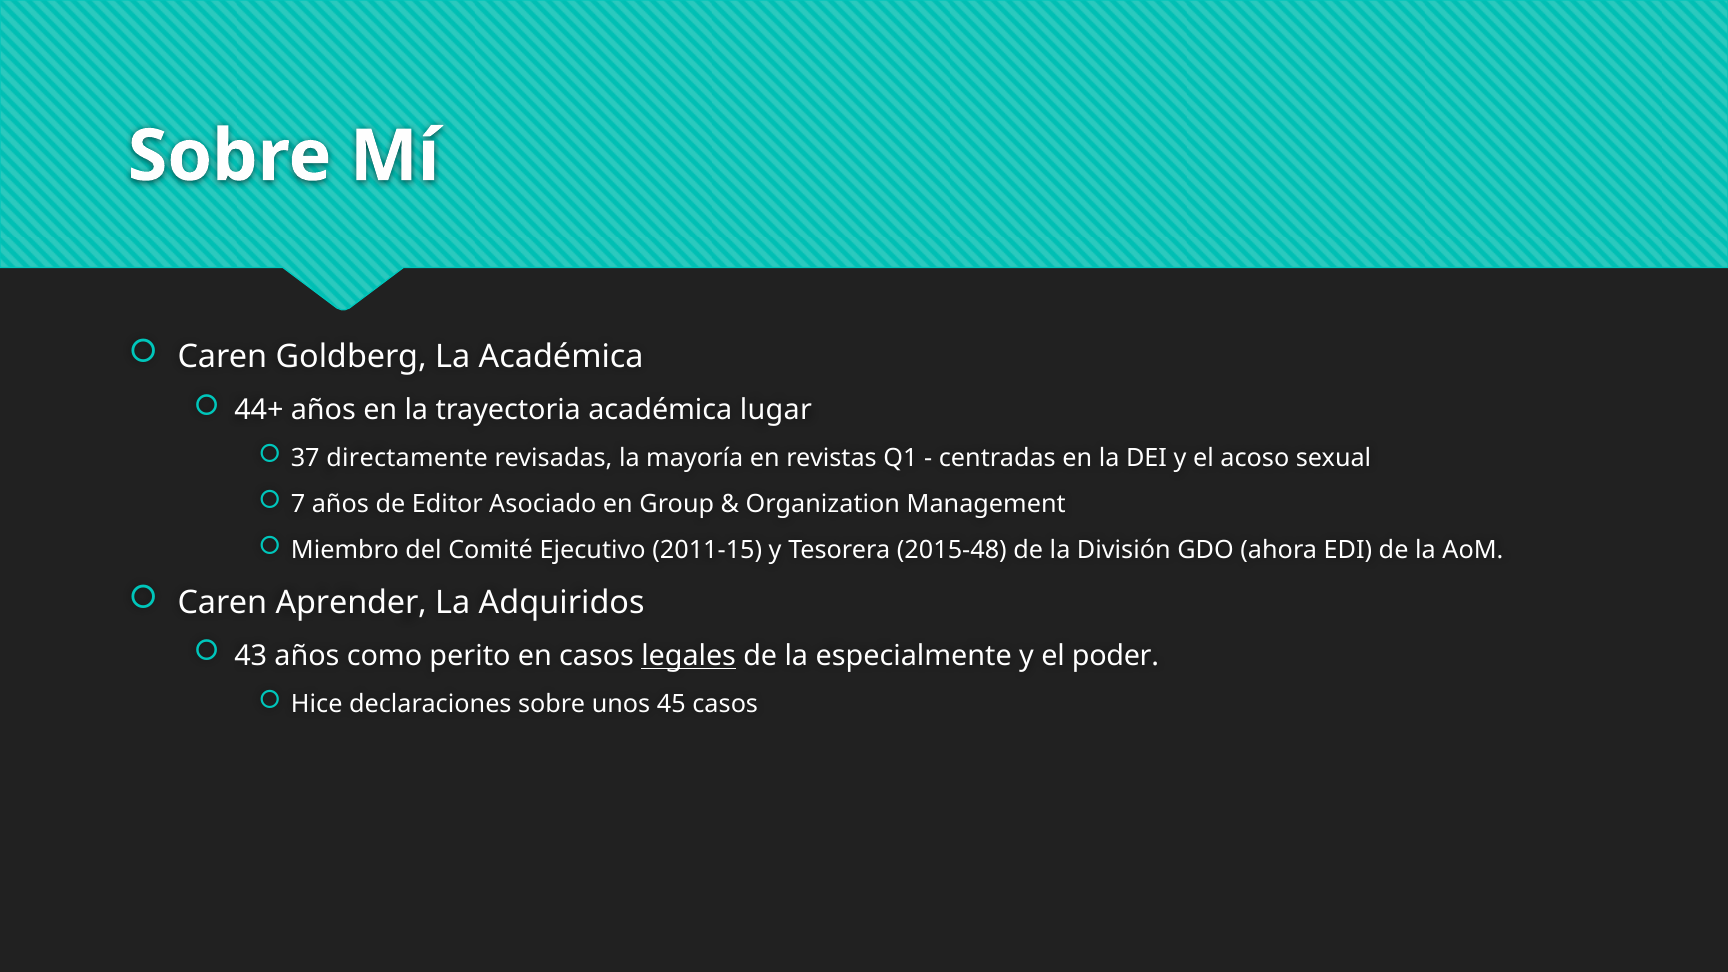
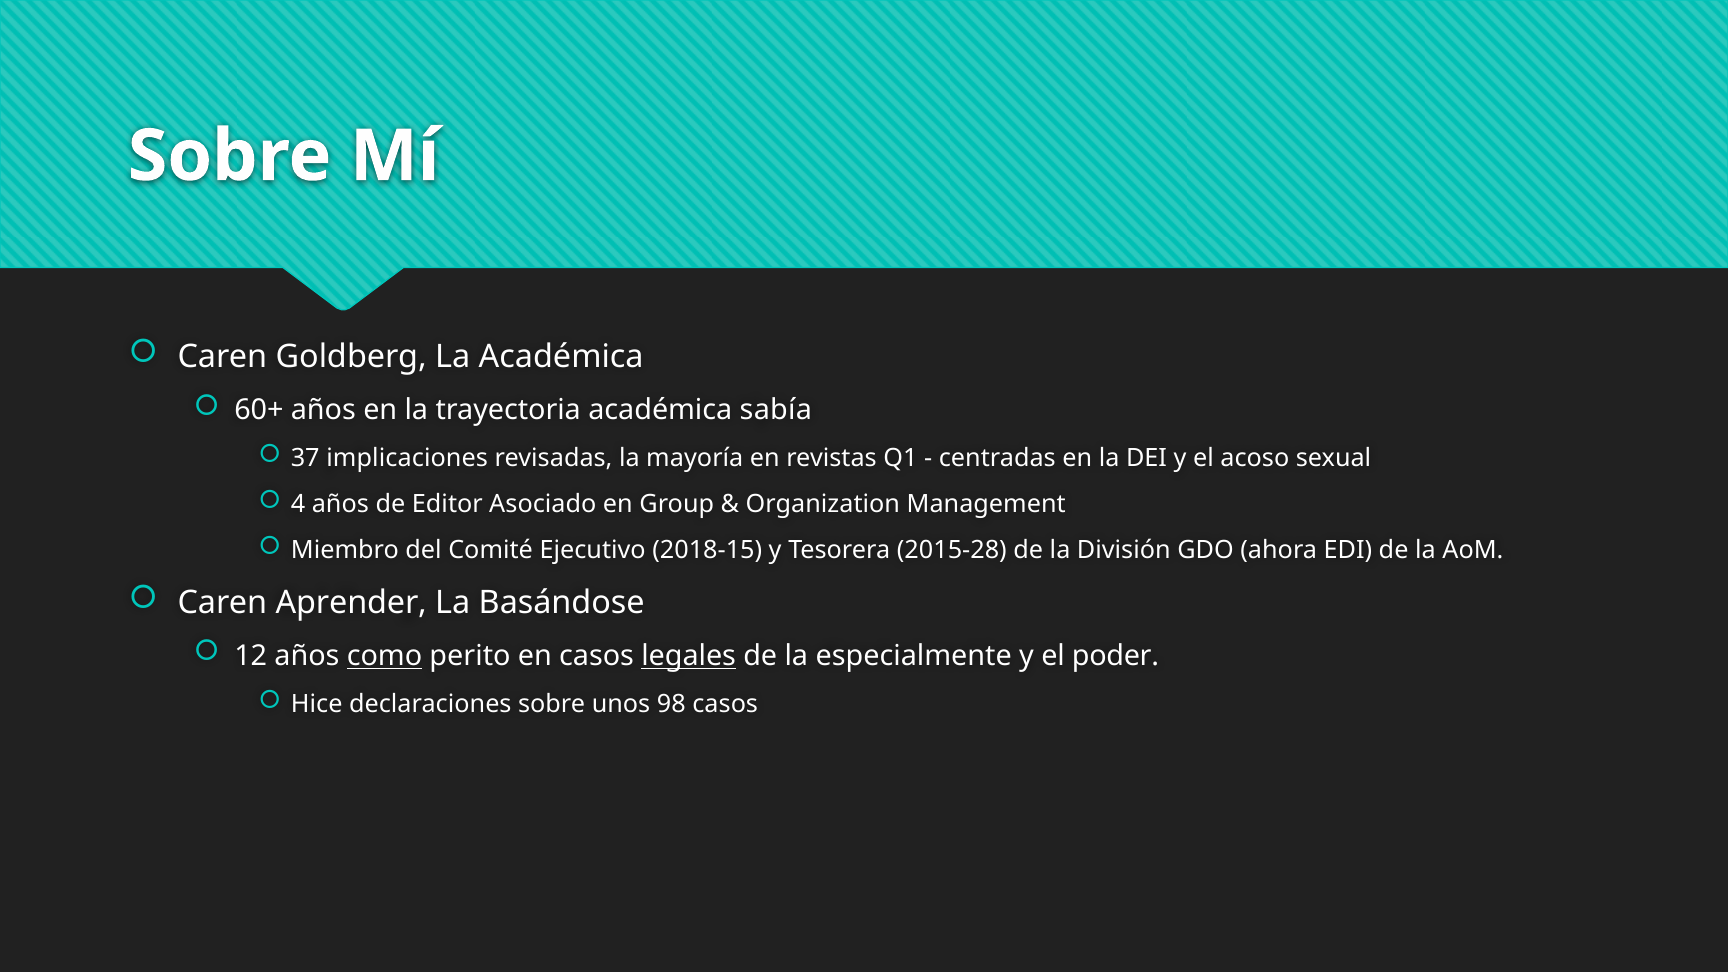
44+: 44+ -> 60+ (259, 410)
lugar: lugar -> sabía (776, 410)
directamente: directamente -> implicaciones (407, 458)
7: 7 -> 4 (298, 504)
2011-15: 2011-15 -> 2018-15 (707, 551)
2015-48: 2015-48 -> 2015-28 (952, 551)
Adquiridos: Adquiridos -> Basándose (562, 603)
43: 43 -> 12 (251, 656)
como underline: none -> present (385, 656)
45: 45 -> 98 (671, 704)
